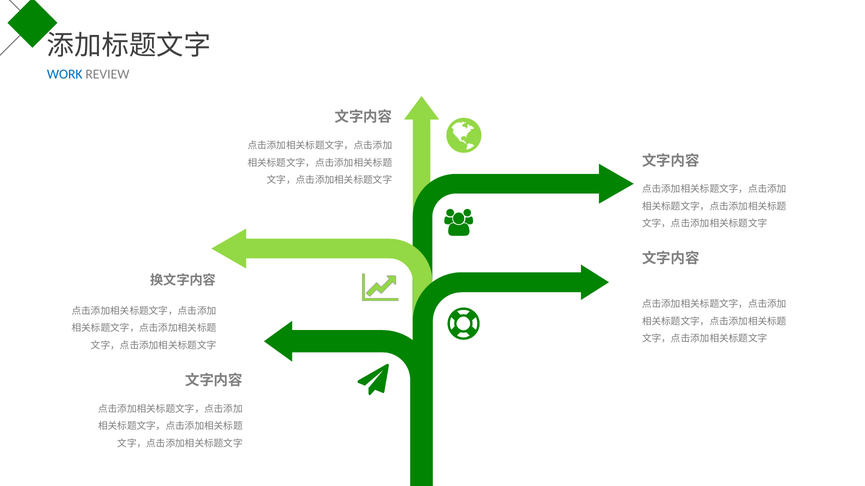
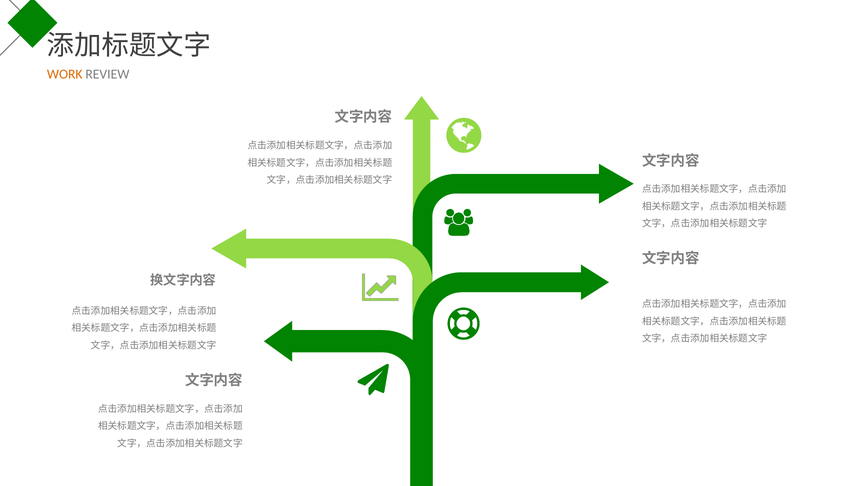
WORK colour: blue -> orange (65, 74)
